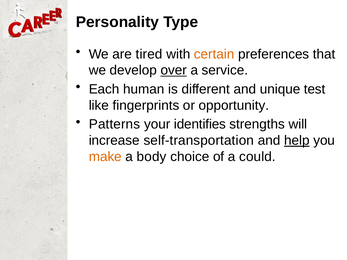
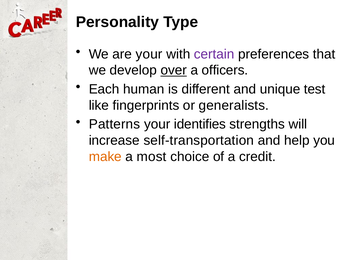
are tired: tired -> your (149, 54)
certain colour: orange -> purple (214, 54)
service: service -> officers (225, 70)
opportunity: opportunity -> generalists (234, 105)
help underline: present -> none (297, 141)
body: body -> most (152, 157)
could: could -> credit (258, 157)
